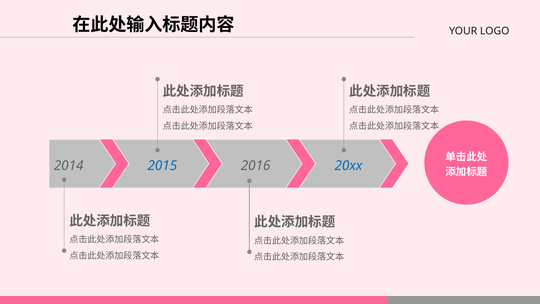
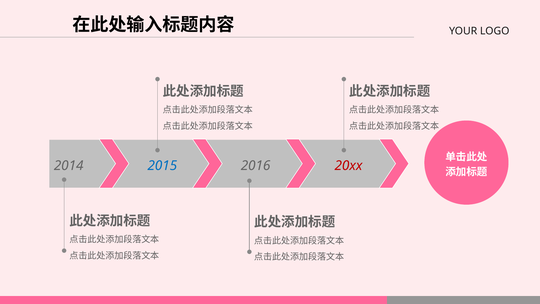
20xx colour: blue -> red (348, 166)
